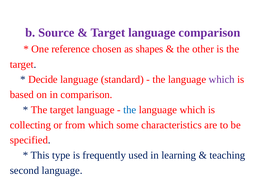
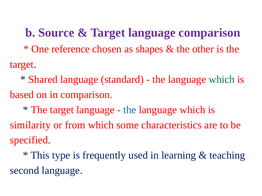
Decide: Decide -> Shared (43, 80)
which colour: purple -> green (222, 80)
collecting: collecting -> similarity (30, 125)
